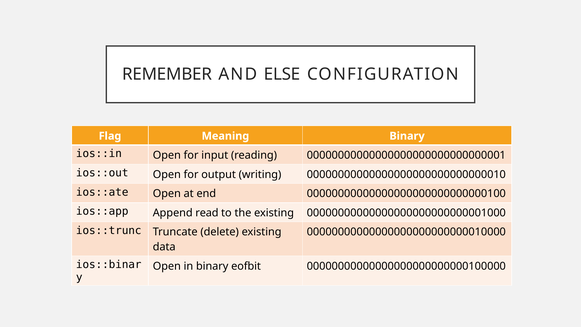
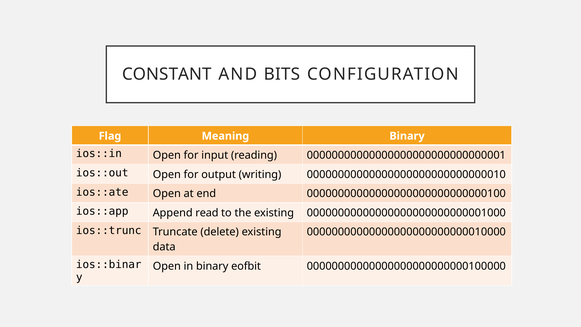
REMEMBER: REMEMBER -> CONSTANT (167, 74)
ELSE: ELSE -> BITS (282, 74)
